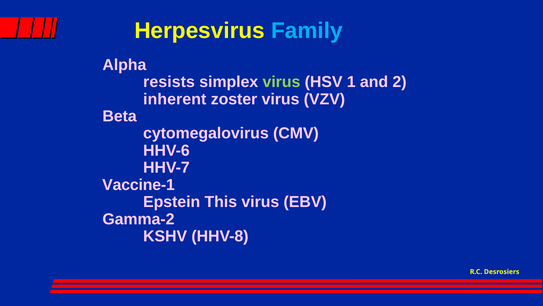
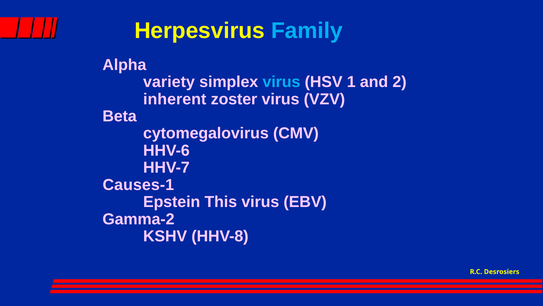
resists: resists -> variety (169, 82)
virus colour: light green -> light blue (281, 82)
Vaccine-1: Vaccine-1 -> Causes-1 (138, 184)
